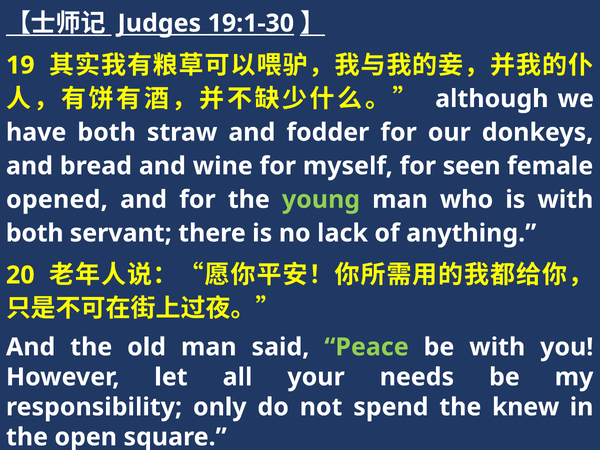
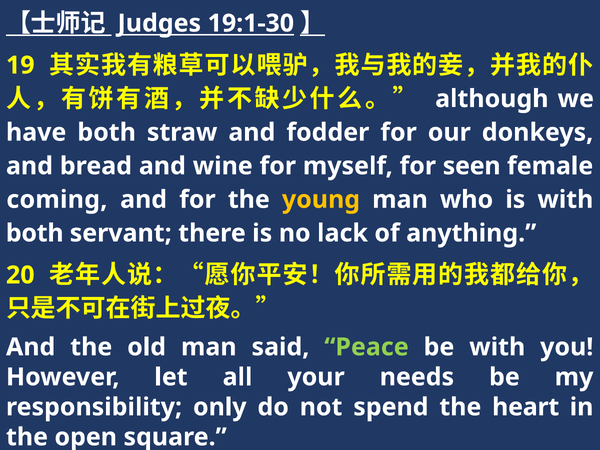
opened: opened -> coming (57, 200)
young colour: light green -> yellow (321, 200)
knew: knew -> heart (526, 407)
